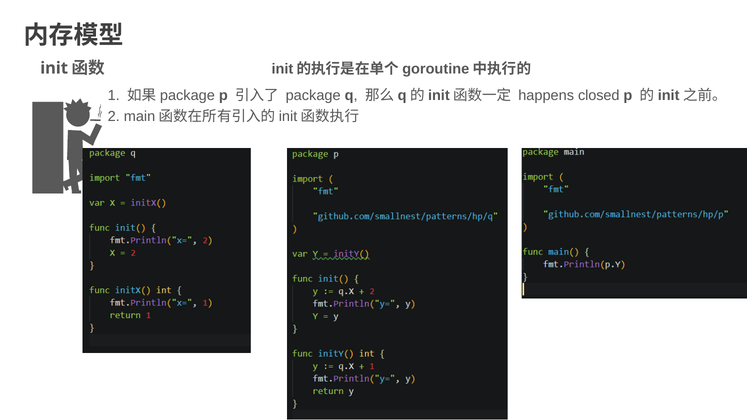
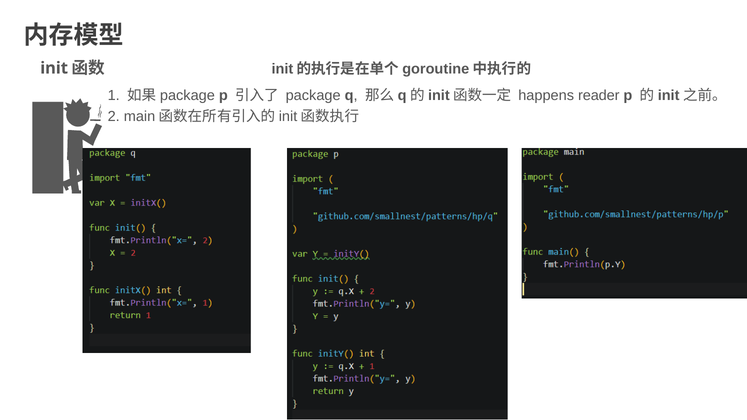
closed: closed -> reader (599, 95)
